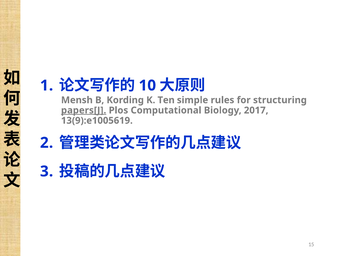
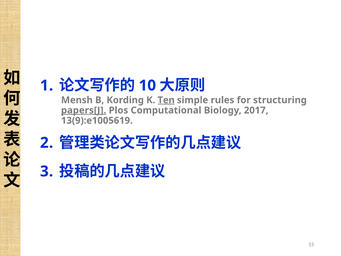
Ten underline: none -> present (166, 100)
